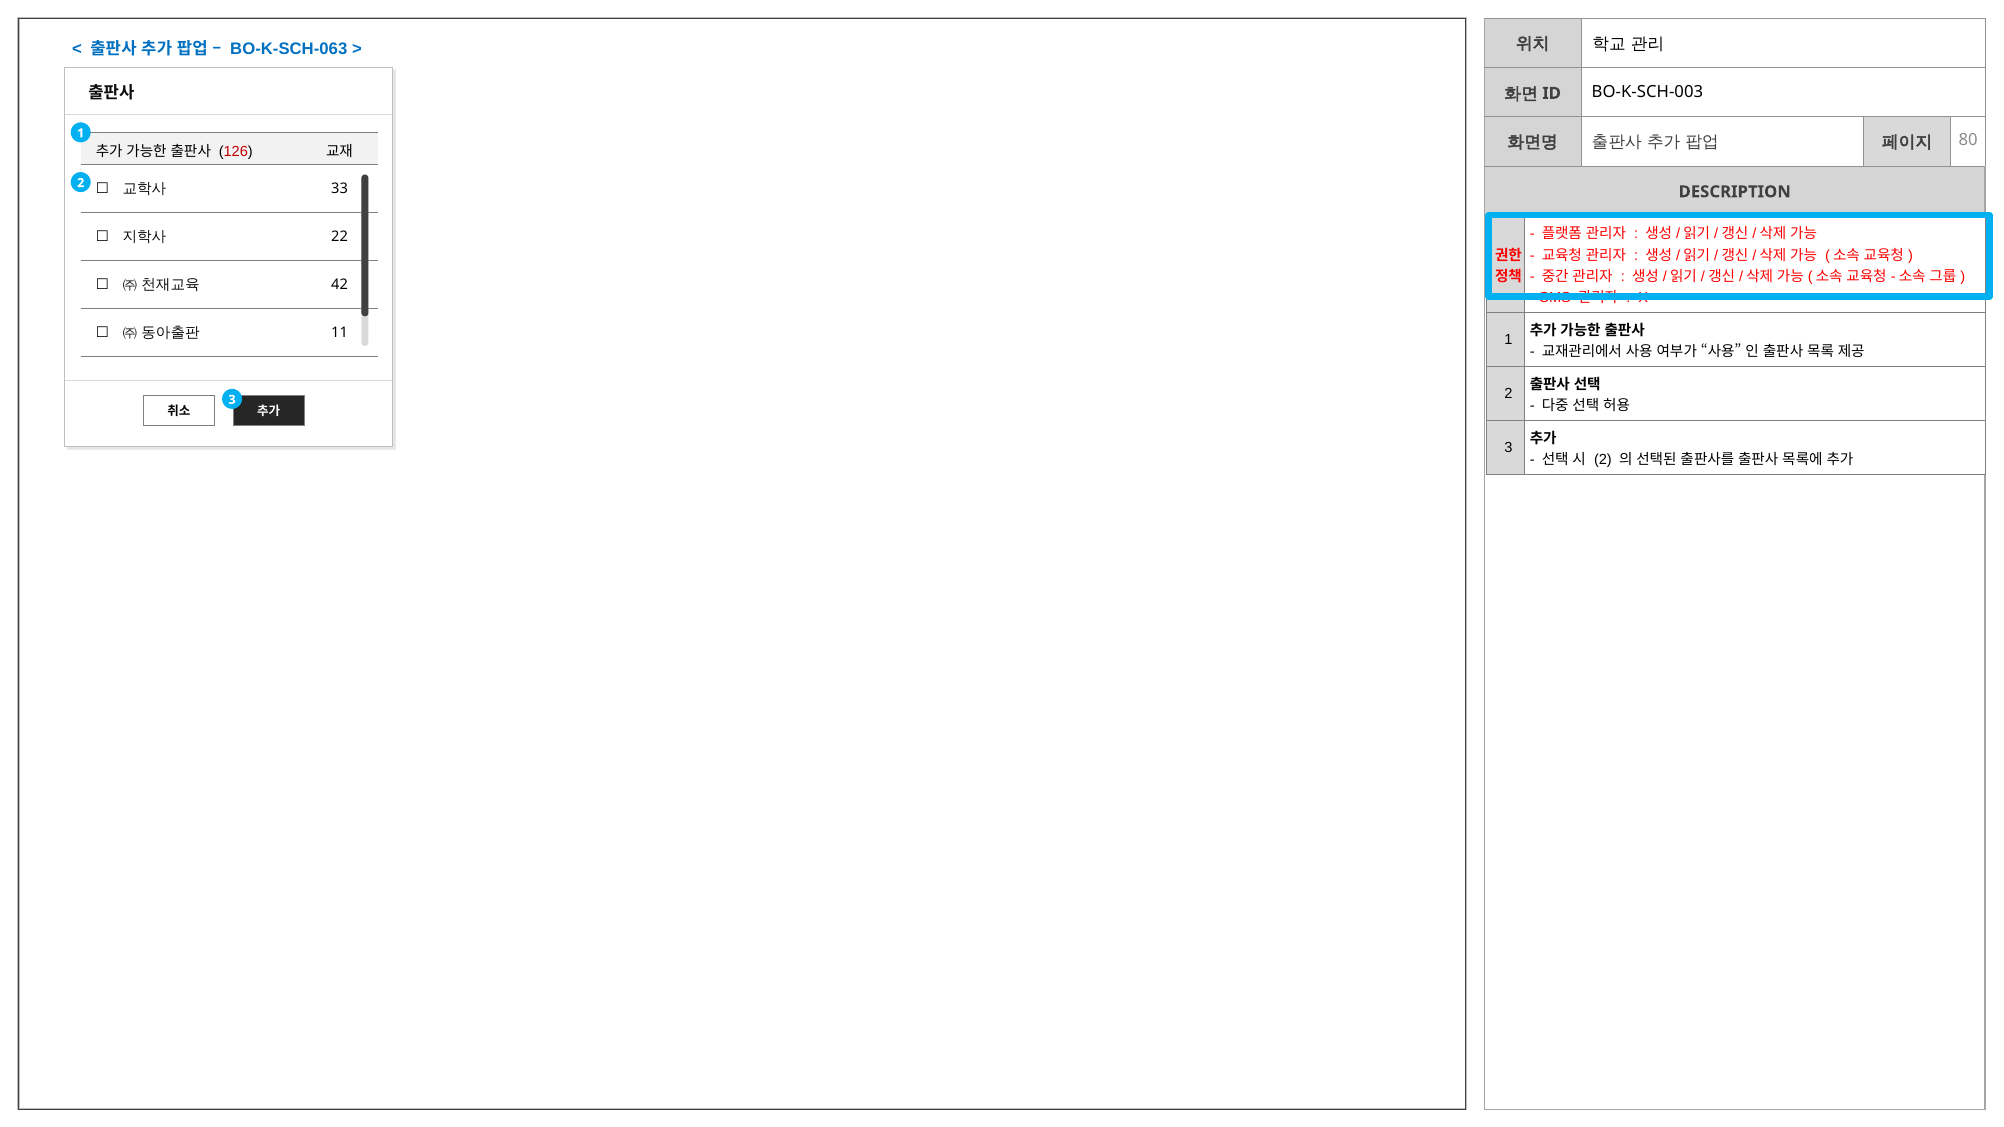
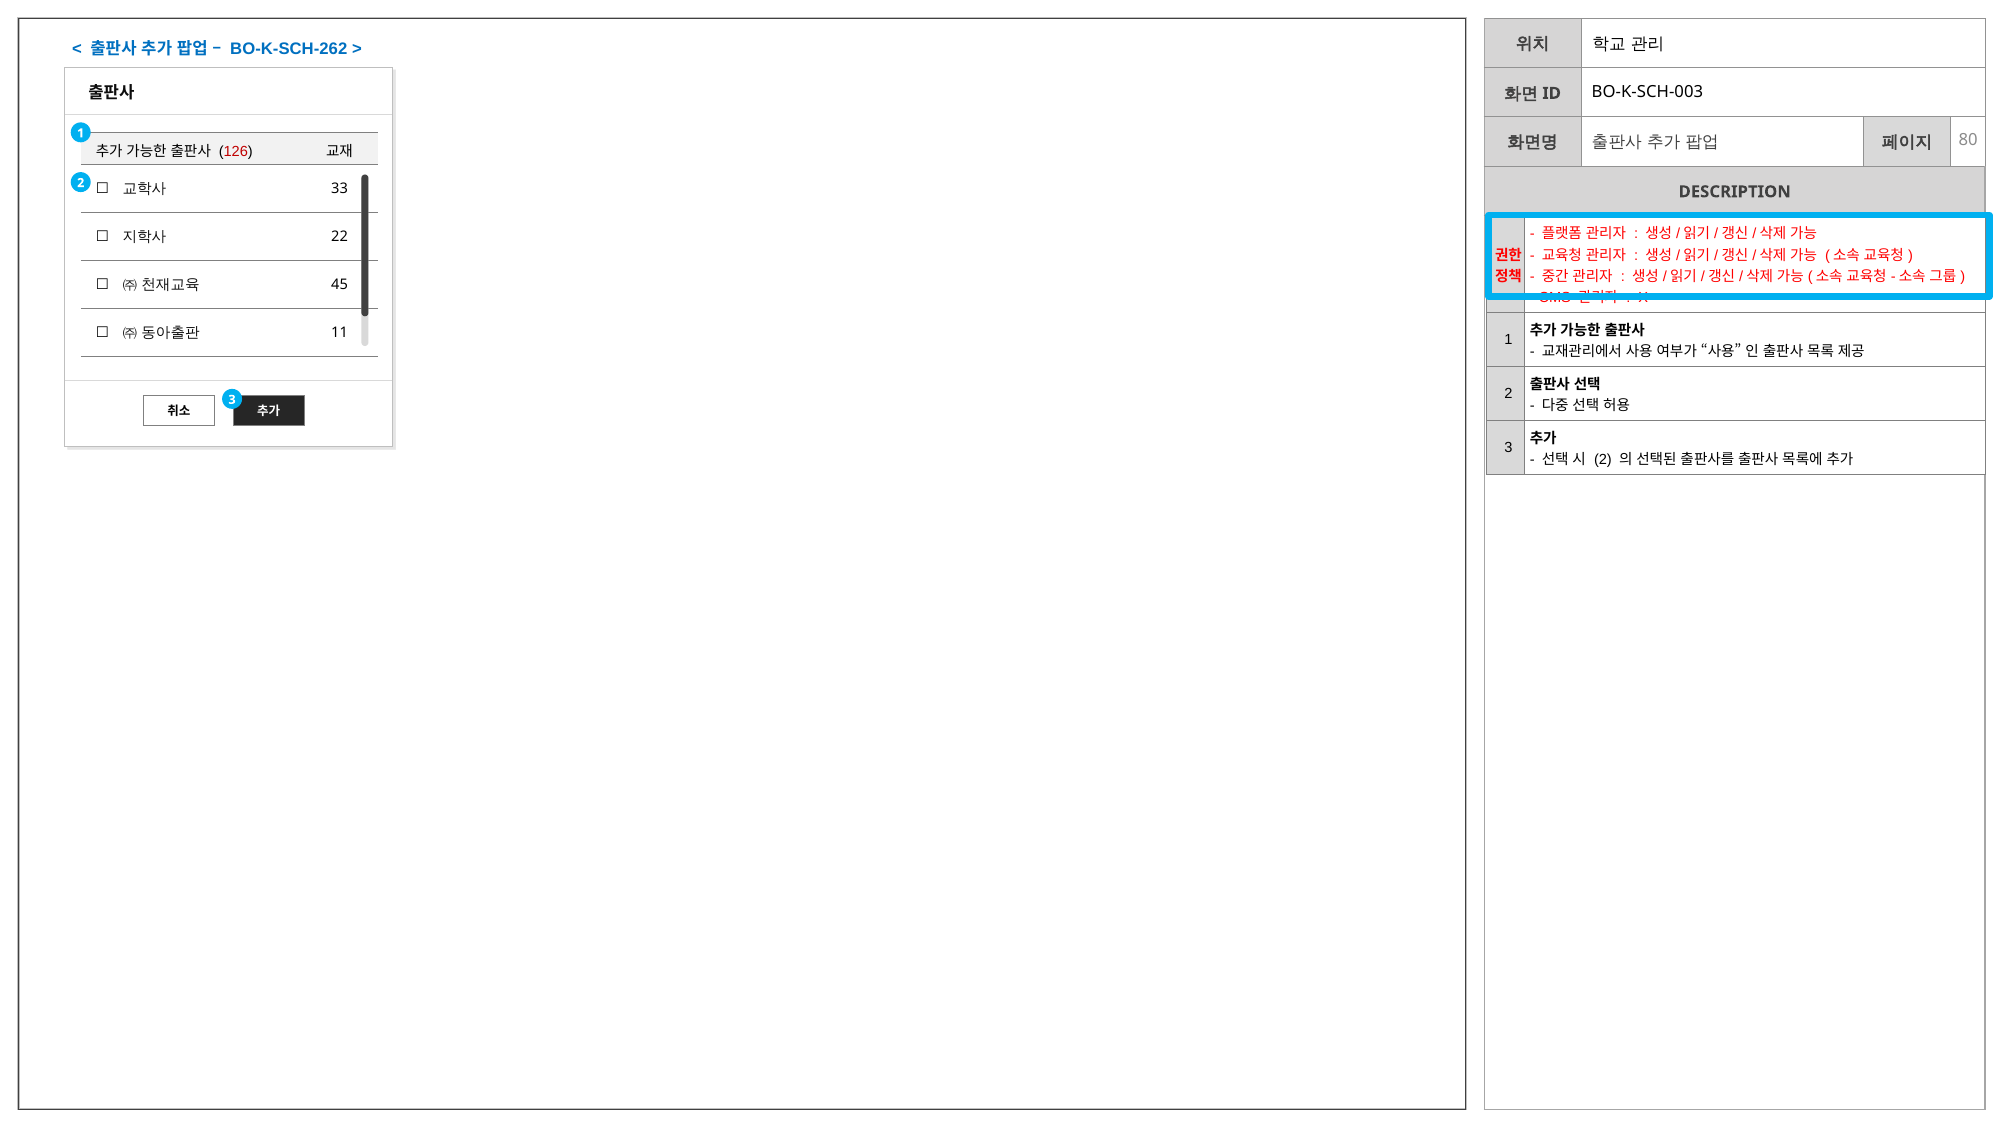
BO-K-SCH-063: BO-K-SCH-063 -> BO-K-SCH-262 (289, 49)
42: 42 -> 45 (340, 285)
